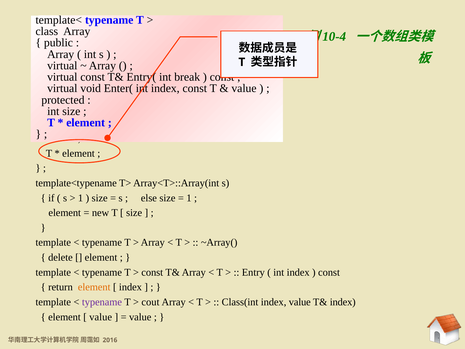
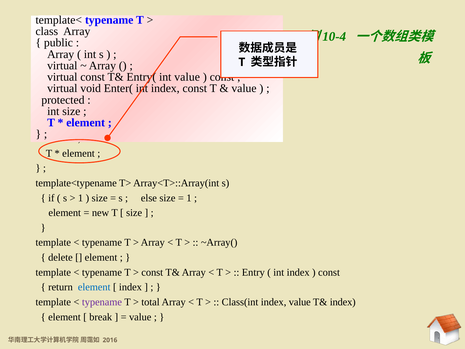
int break: break -> value (187, 77)
element colour: orange -> blue (94, 287)
cout: cout -> total (151, 302)
value: value -> break (101, 317)
